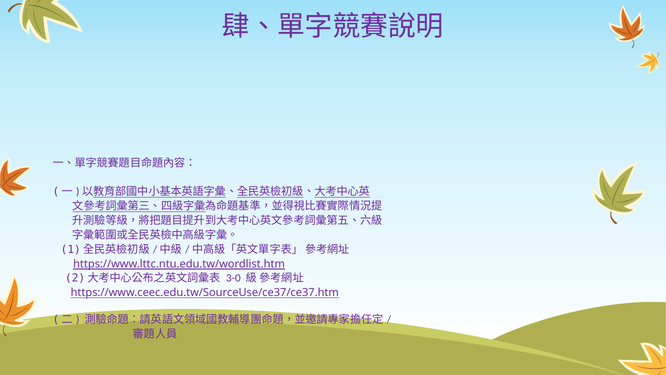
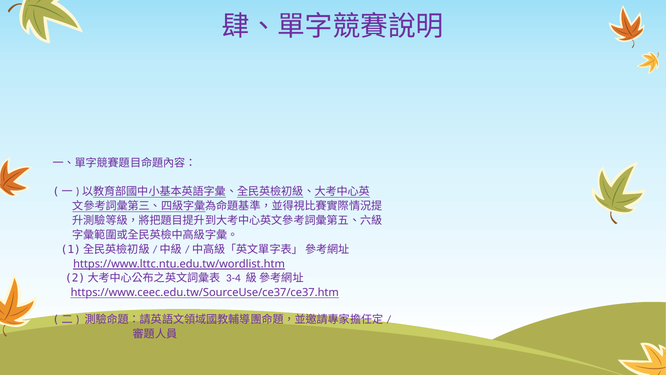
3-0: 3-0 -> 3-4 (233, 278)
